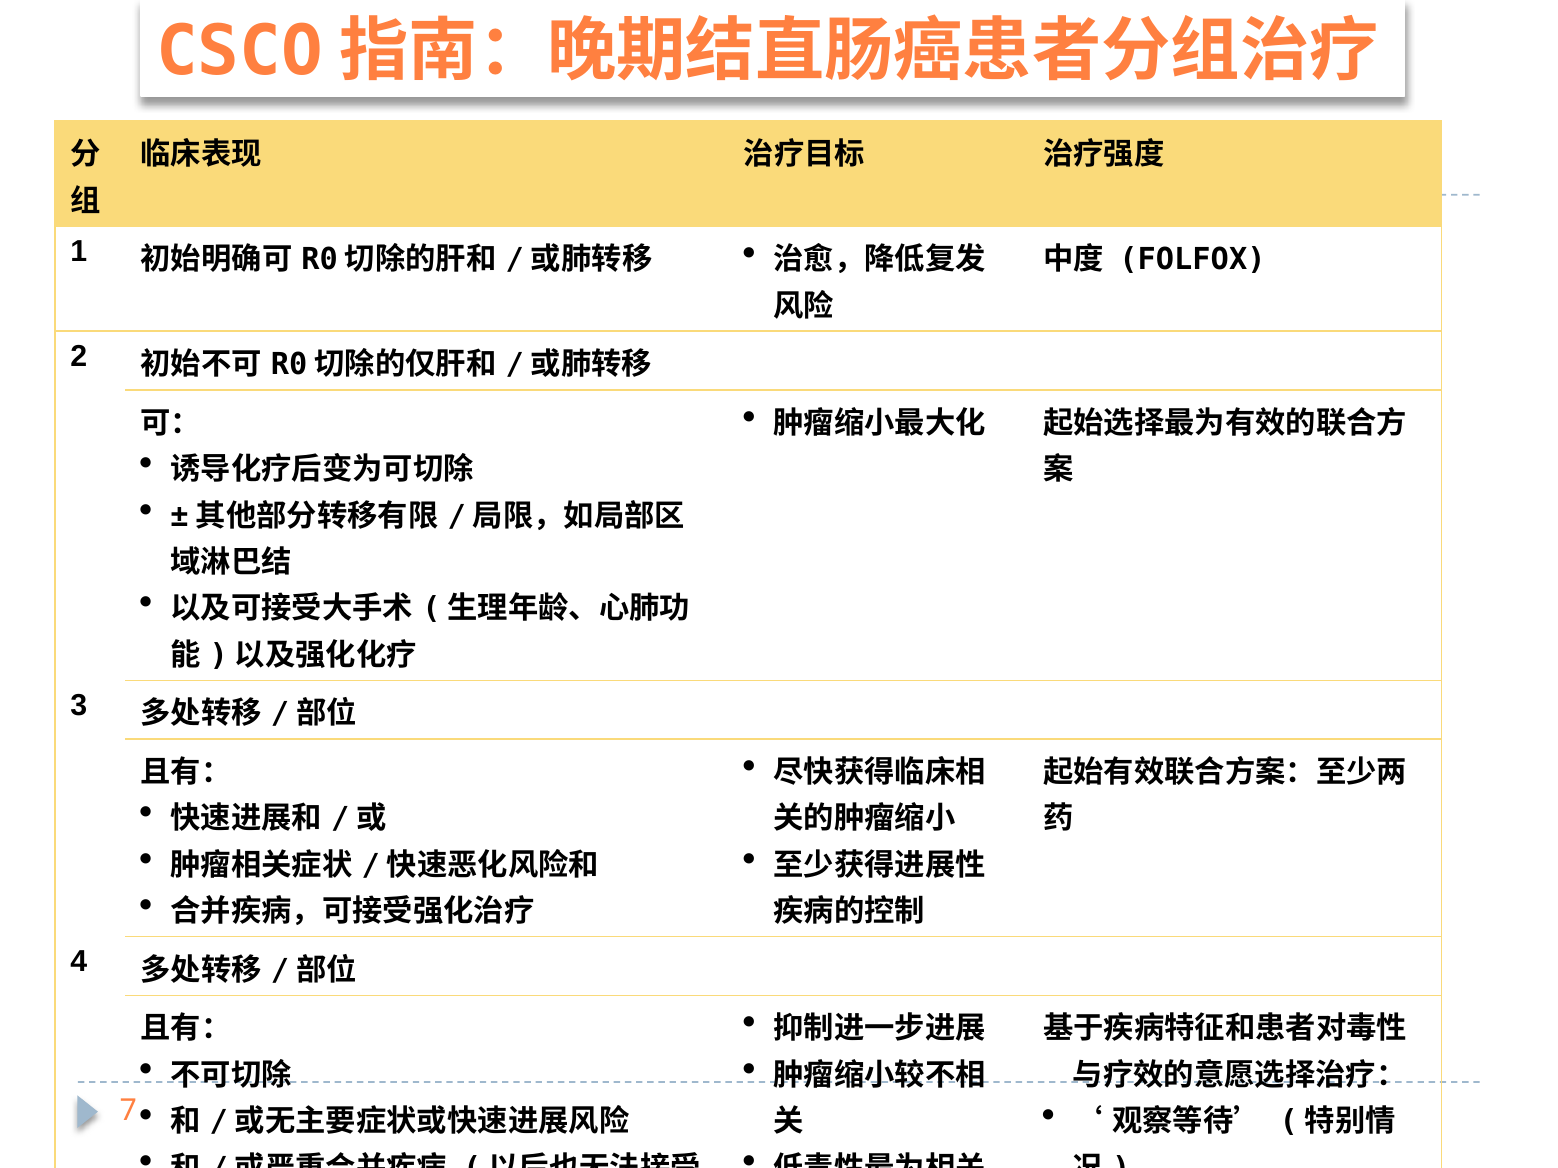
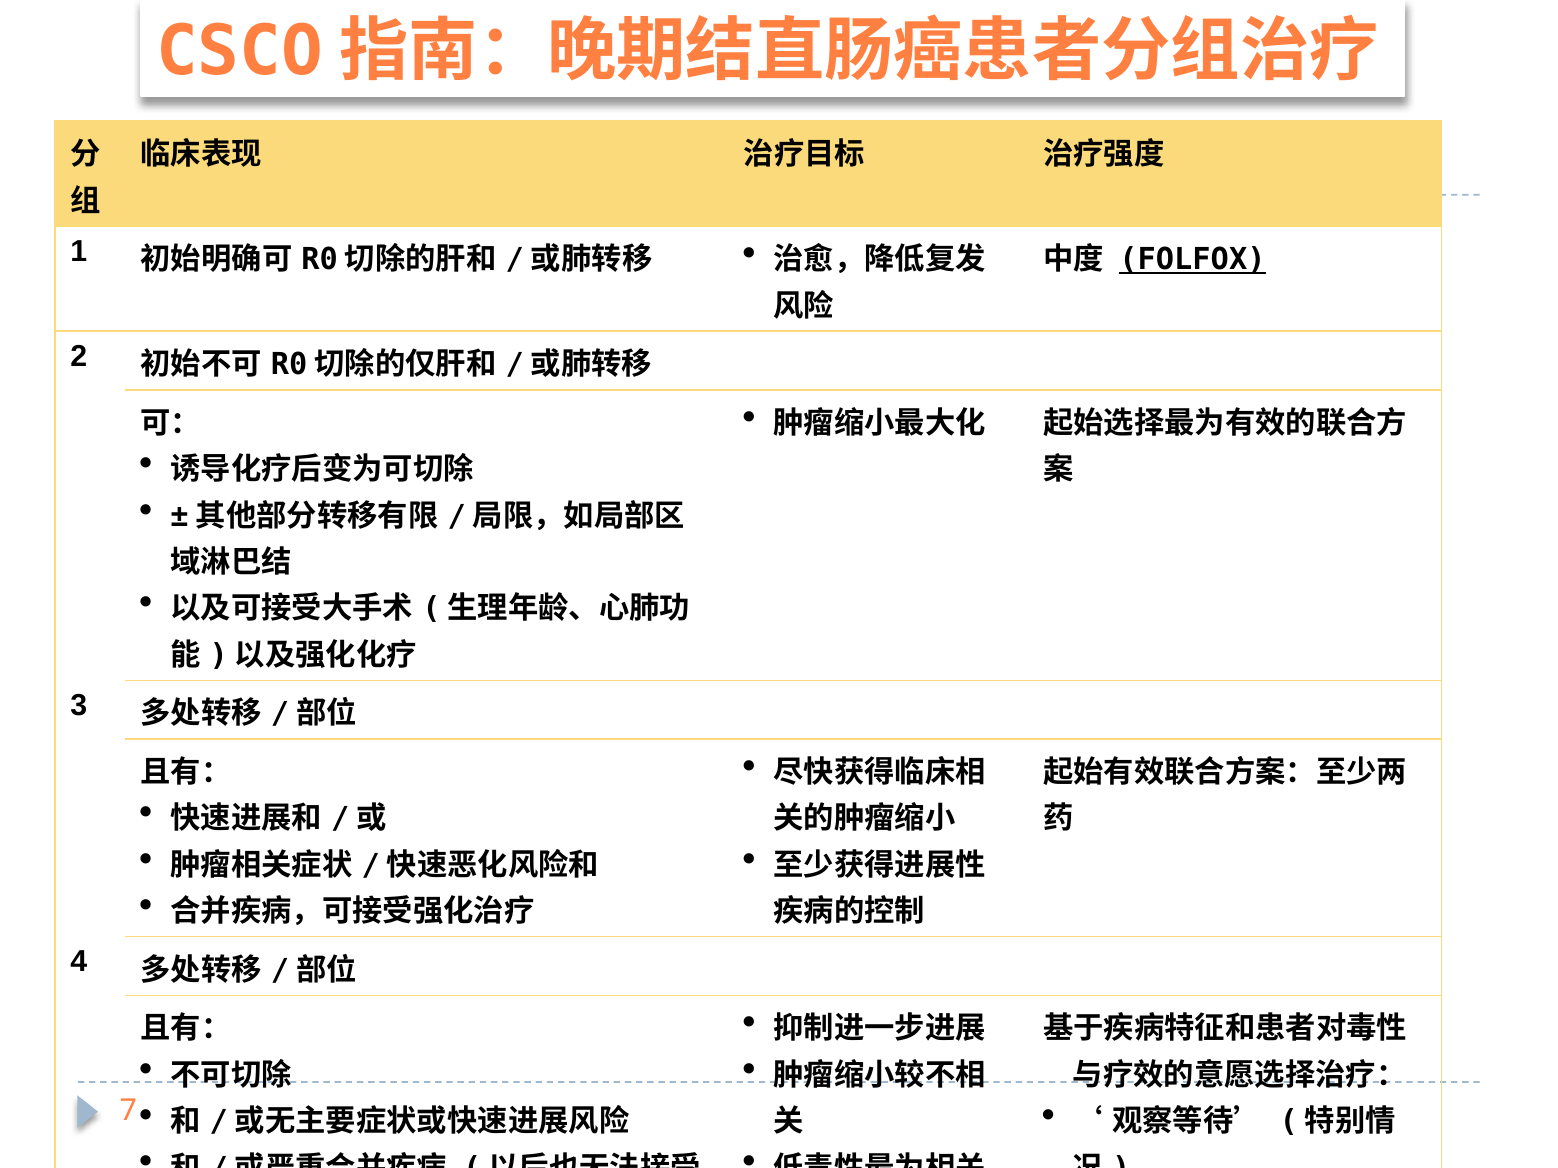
FOLFOX underline: none -> present (1192, 260)
